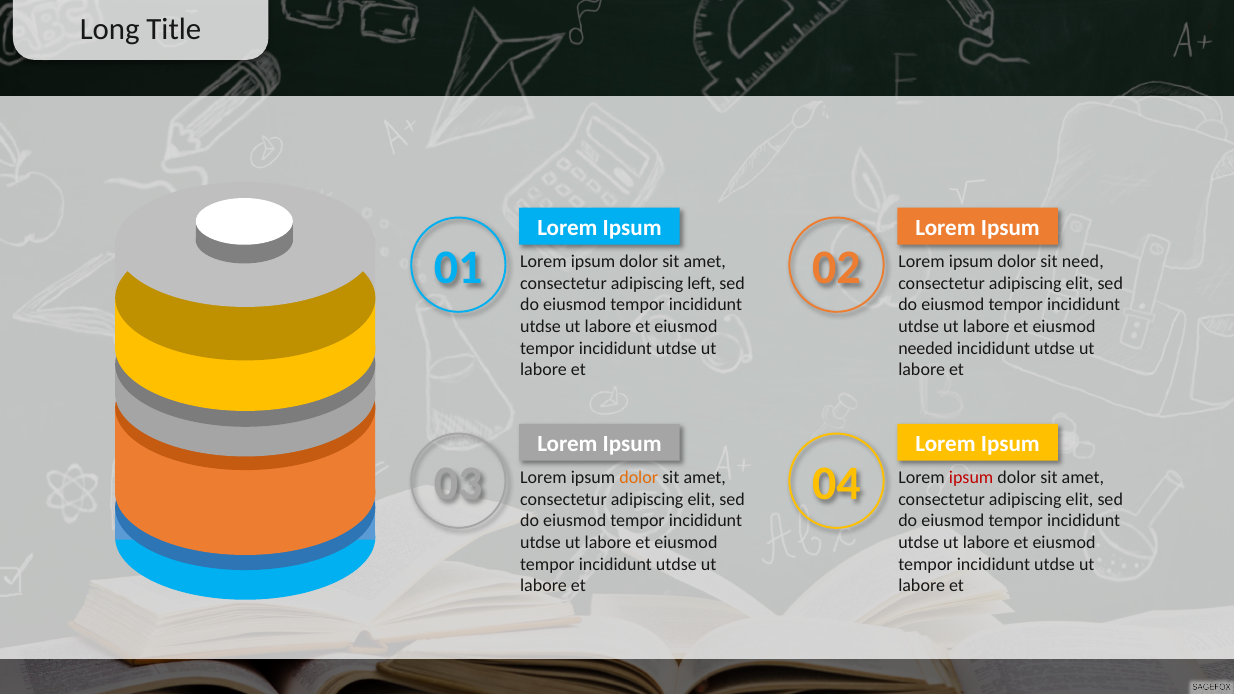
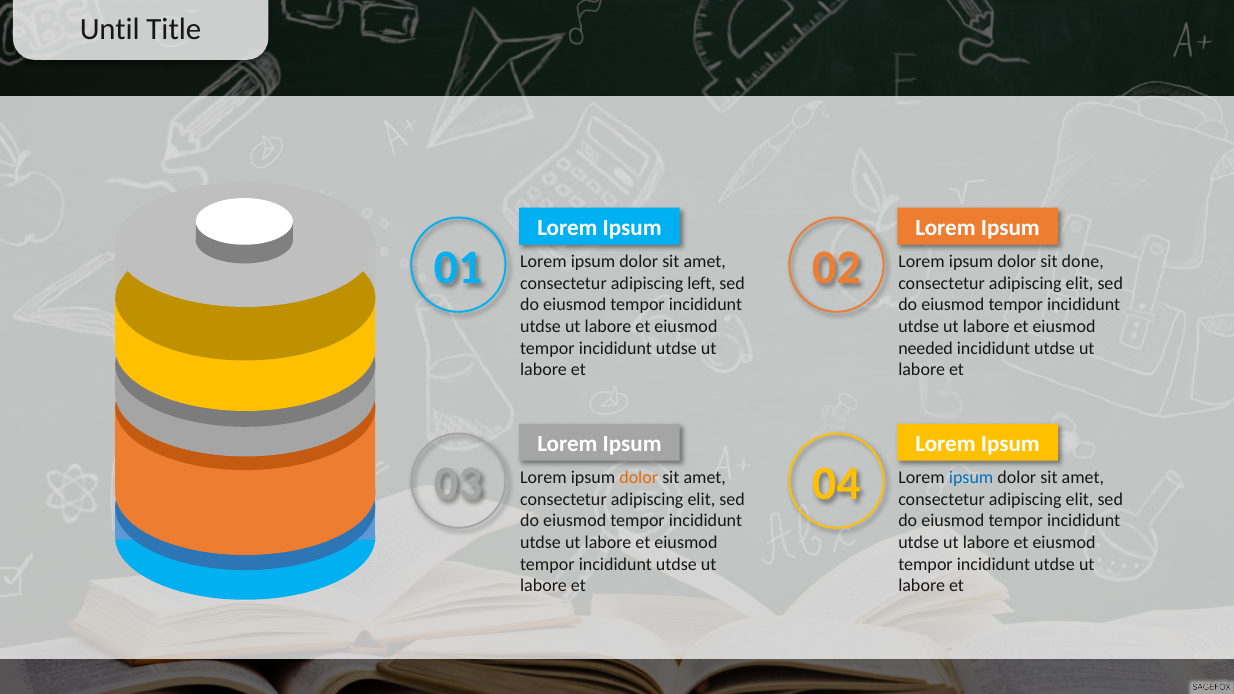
Long: Long -> Until (110, 29)
need: need -> done (1083, 262)
ipsum colour: red -> blue (971, 478)
